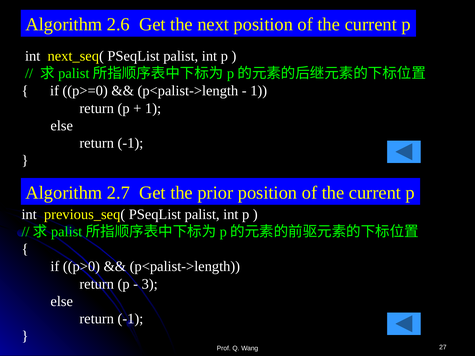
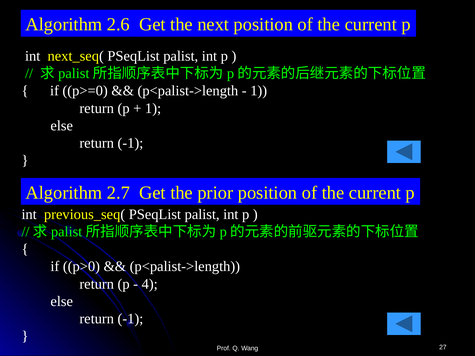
3: 3 -> 4 (150, 284)
